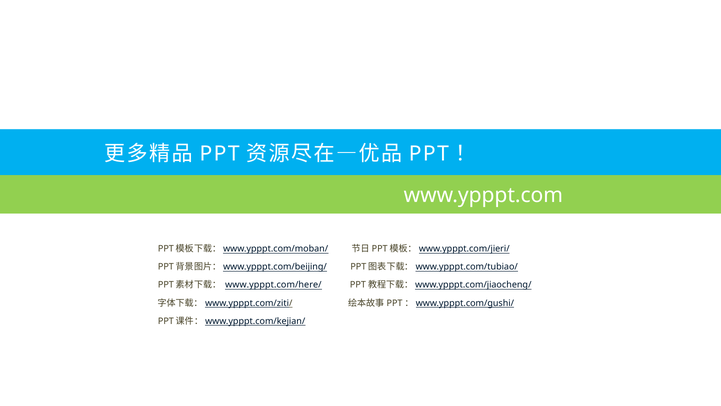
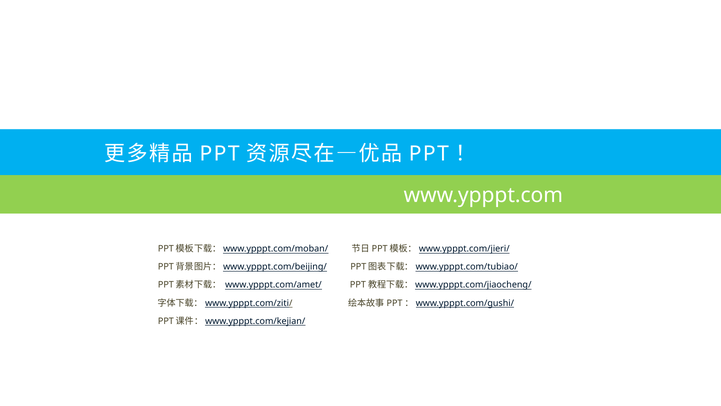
www.ypppt.com/here/: www.ypppt.com/here/ -> www.ypppt.com/amet/ (273, 285)
